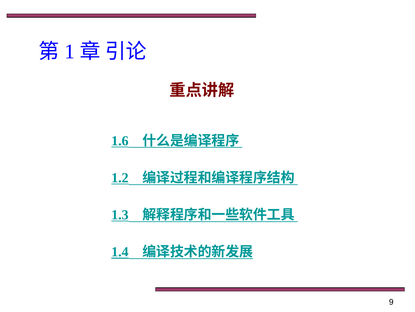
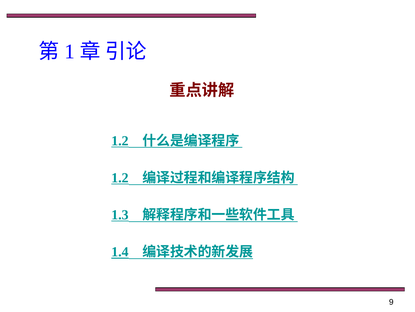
1.6: 1.6 -> 1.2 (120, 140)
